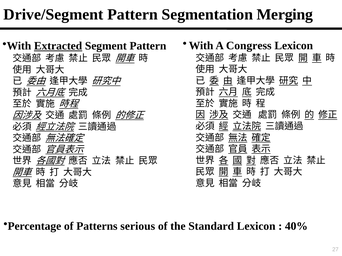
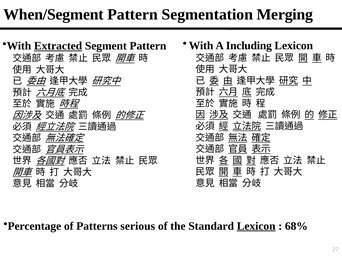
Drive/Segment: Drive/Segment -> When/Segment (54, 15)
Congress: Congress -> Including (249, 46)
Lexicon underline: none -> present (256, 226)
40%: 40% -> 68% (296, 226)
